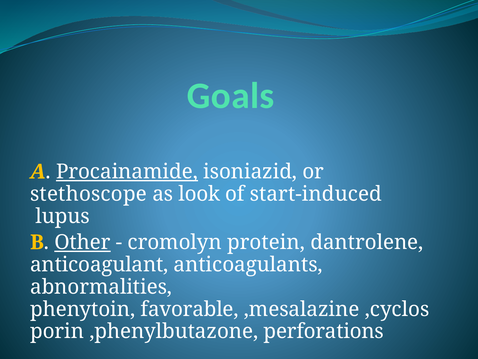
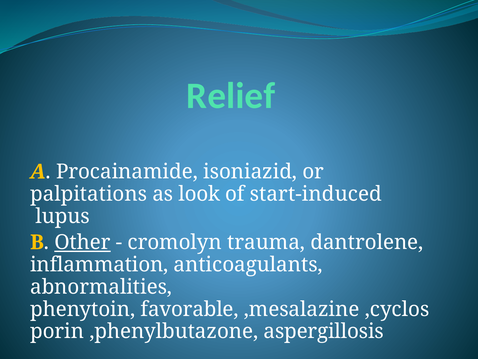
Goals: Goals -> Relief (231, 96)
Procainamide underline: present -> none (127, 171)
stethoscope: stethoscope -> palpitations (89, 194)
protein: protein -> trauma (266, 242)
anticoagulant: anticoagulant -> inflammation (99, 264)
perforations: perforations -> aspergillosis (324, 331)
